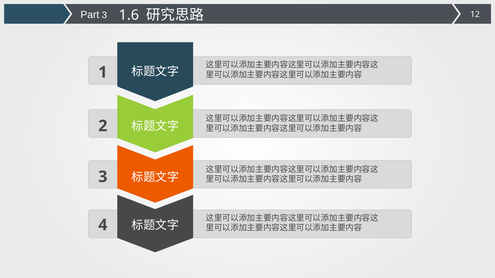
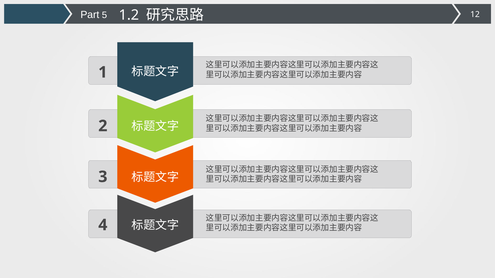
Part 3: 3 -> 5 (104, 15)
1.6: 1.6 -> 1.2 (129, 15)
